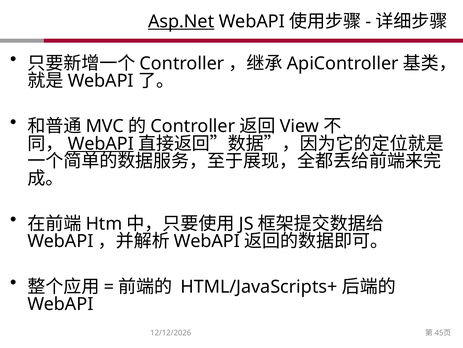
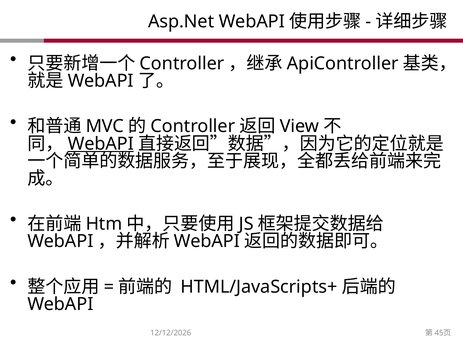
Asp.Net underline: present -> none (181, 21)
